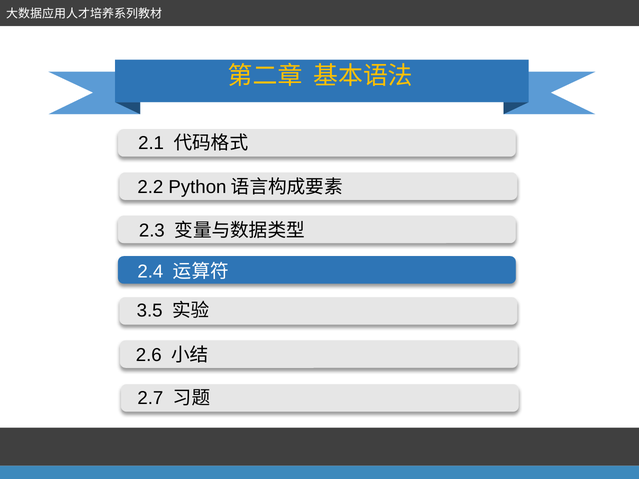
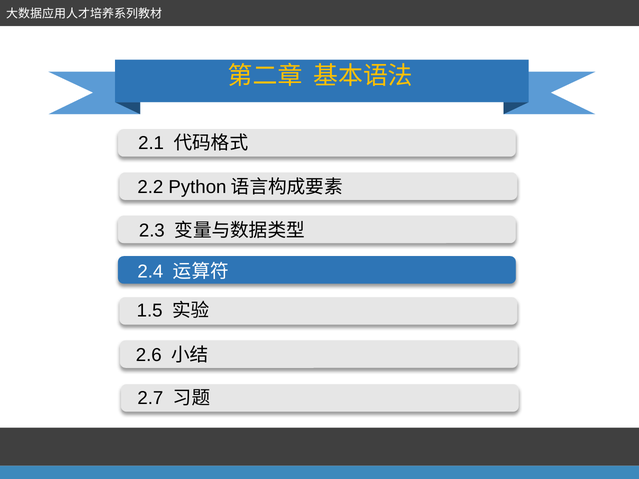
3.5: 3.5 -> 1.5 (150, 311)
